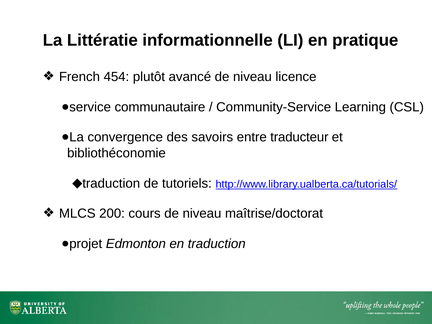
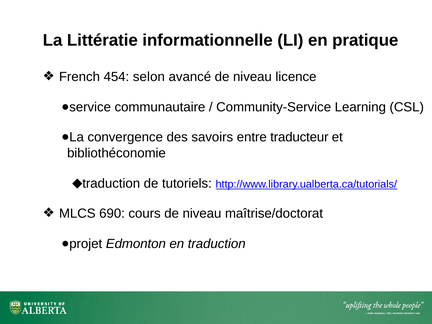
plutôt: plutôt -> selon (149, 77)
200: 200 -> 690 (112, 214)
